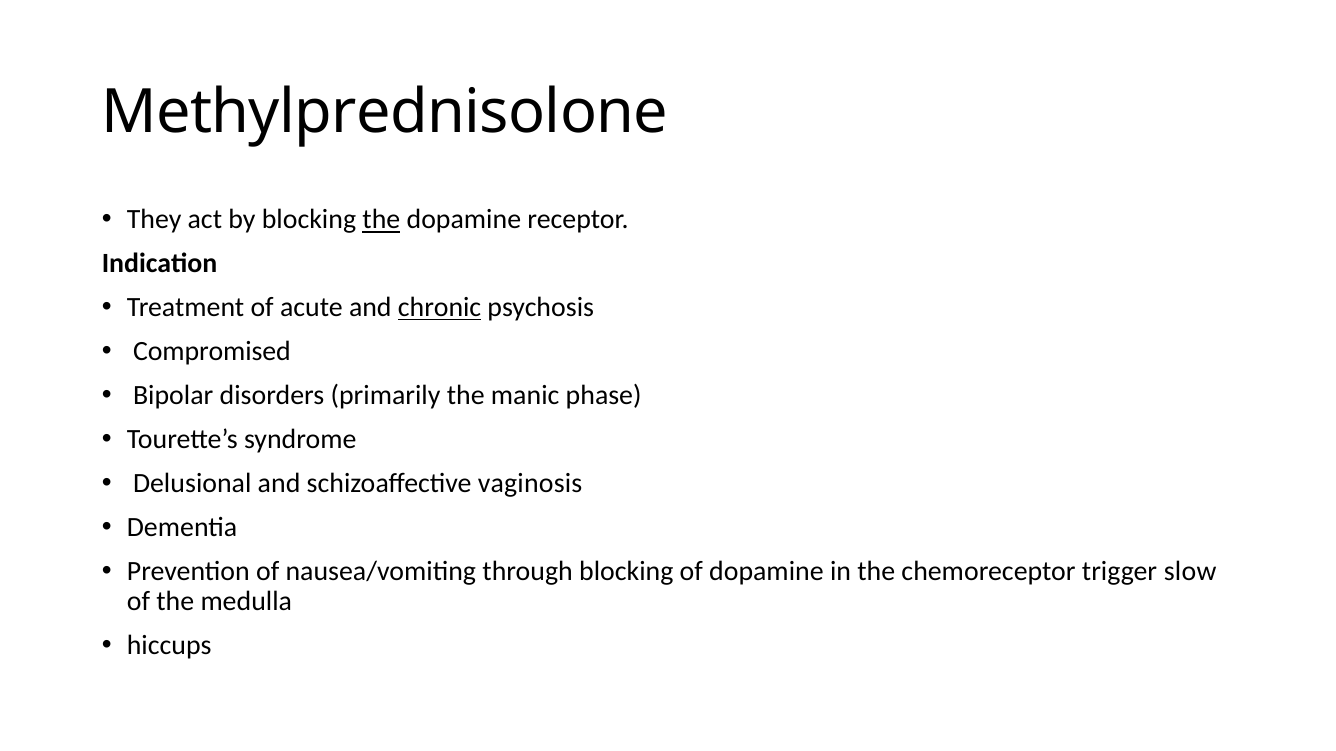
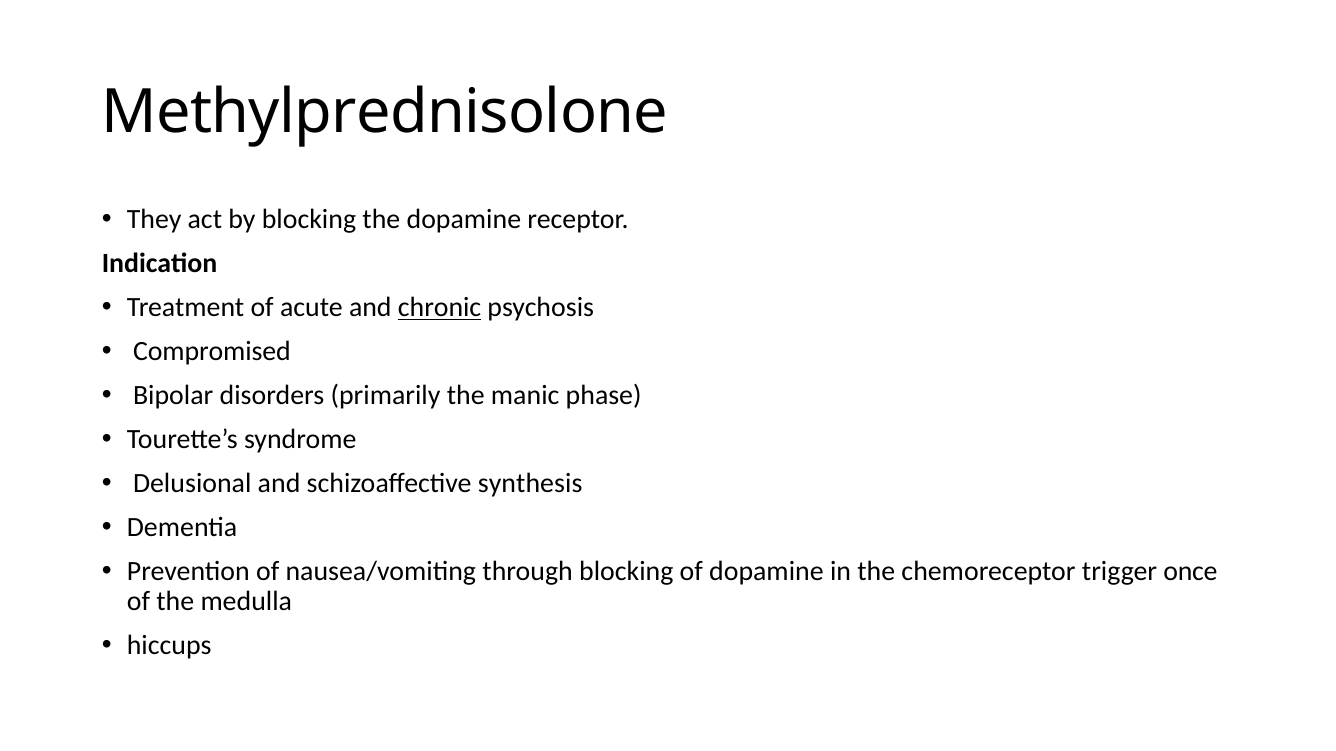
the underline: present -> none (381, 220)
vaginosis: vaginosis -> synthesis (530, 484)
slow: slow -> once (1190, 572)
